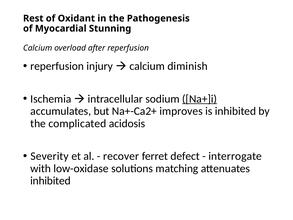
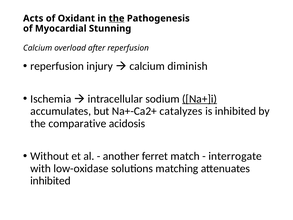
Rest: Rest -> Acts (33, 18)
the underline: none -> present (117, 18)
improves: improves -> catalyzes (181, 111)
complicated: complicated -> comparative (77, 123)
Severity: Severity -> Without (50, 156)
recover: recover -> another (121, 156)
defect: defect -> match (185, 156)
